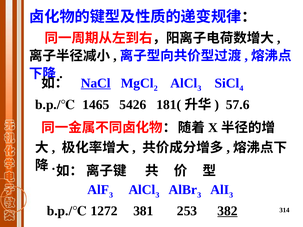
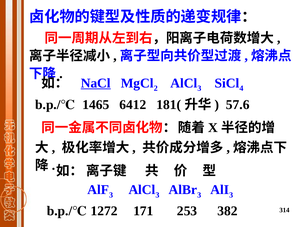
5426: 5426 -> 6412 (133, 105)
381: 381 -> 171 (143, 211)
382 underline: present -> none (227, 211)
